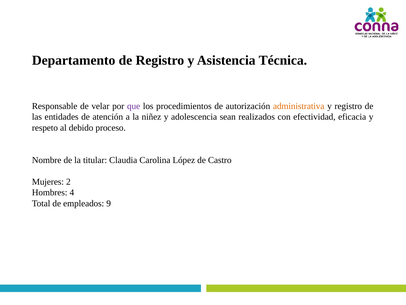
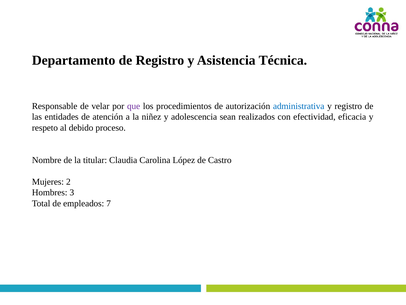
administrativa colour: orange -> blue (299, 106)
4: 4 -> 3 (72, 192)
9: 9 -> 7 (109, 203)
